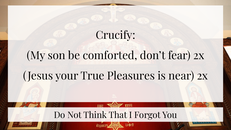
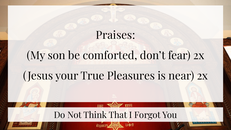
Crucify: Crucify -> Praises (115, 35)
